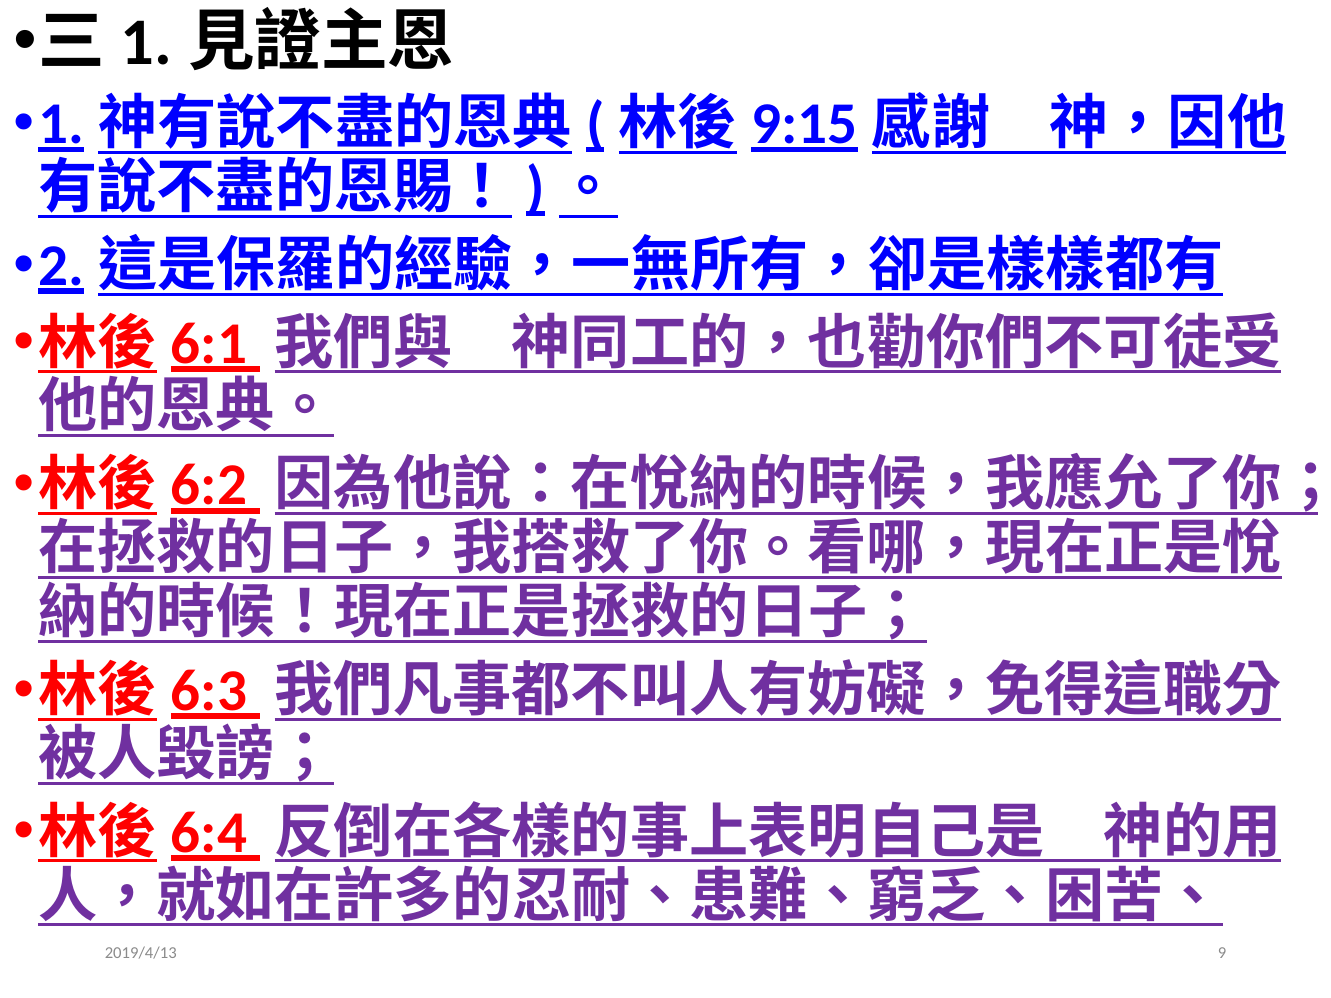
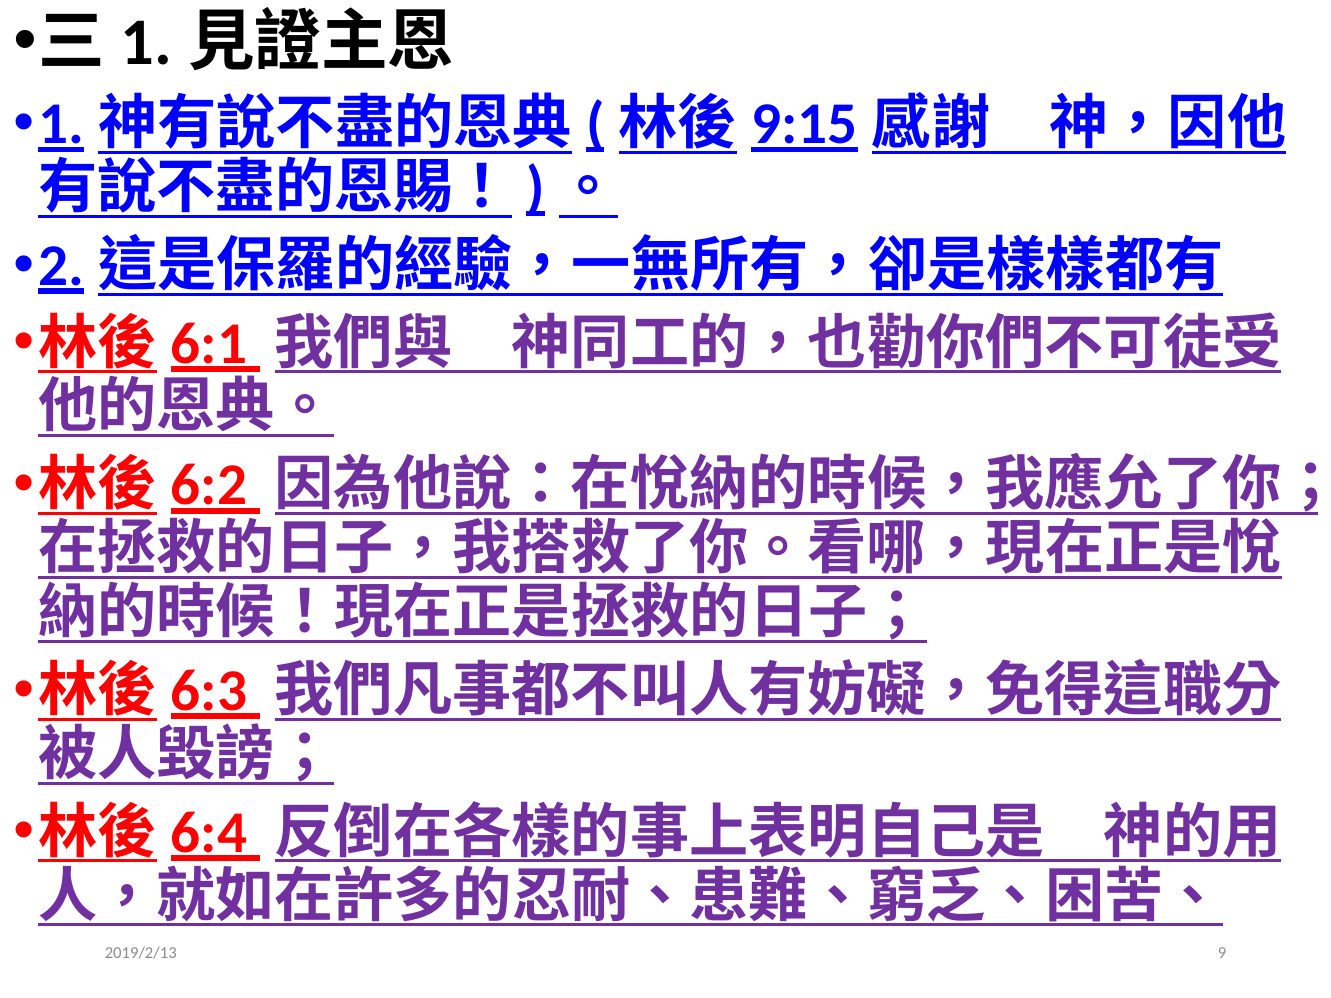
2019/4/13: 2019/4/13 -> 2019/2/13 (141, 953)
